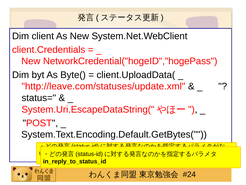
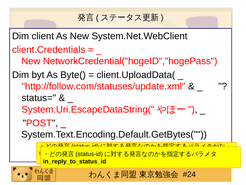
http://leave.com/statuses/update.xml: http://leave.com/statuses/update.xml -> http://follow.com/statuses/update.xml (103, 86)
